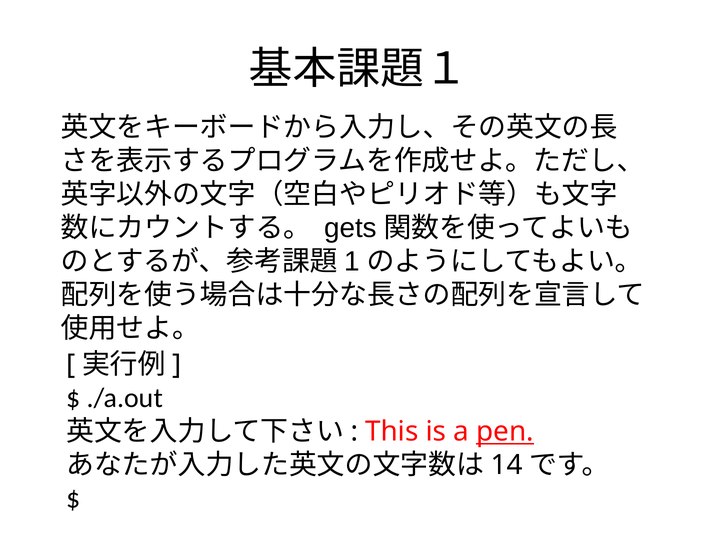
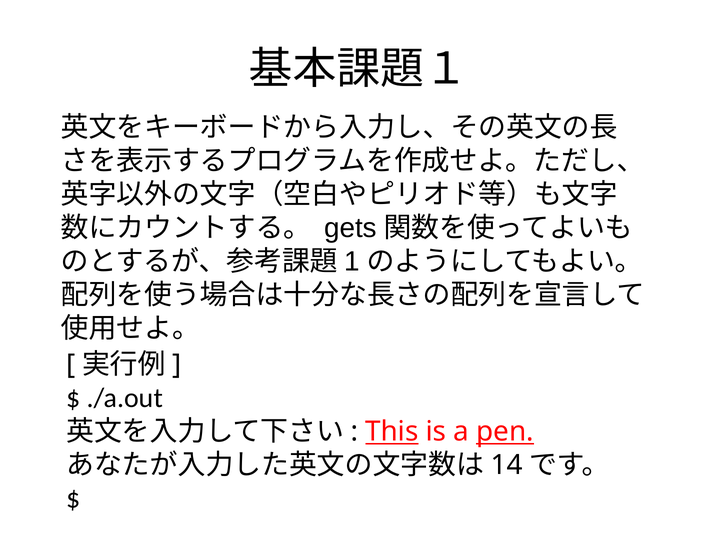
This underline: none -> present (392, 431)
